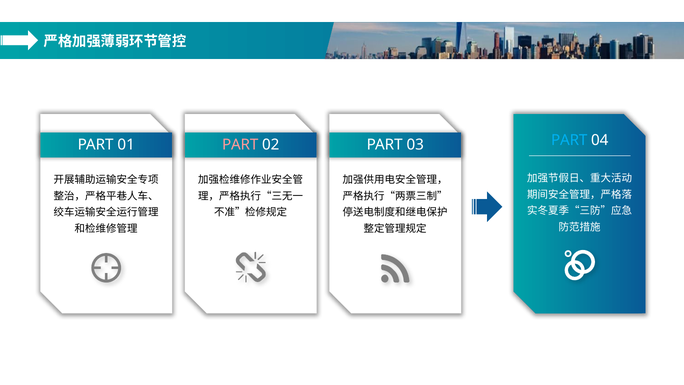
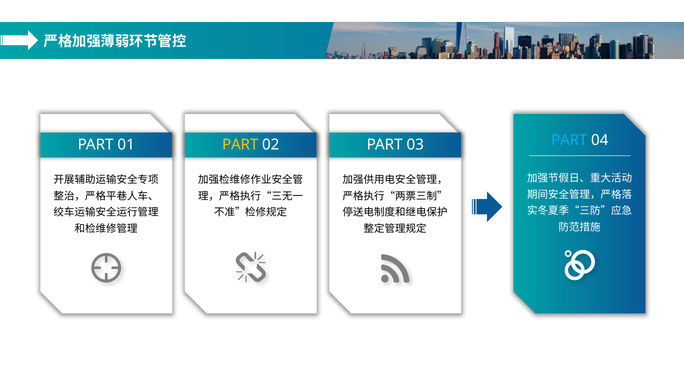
PART colour: pink -> yellow (240, 145)
